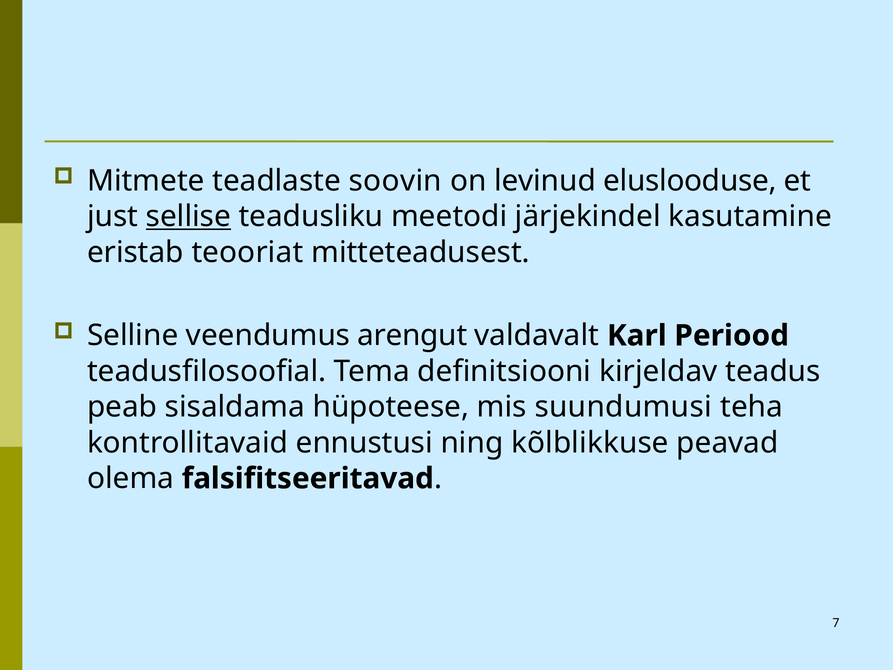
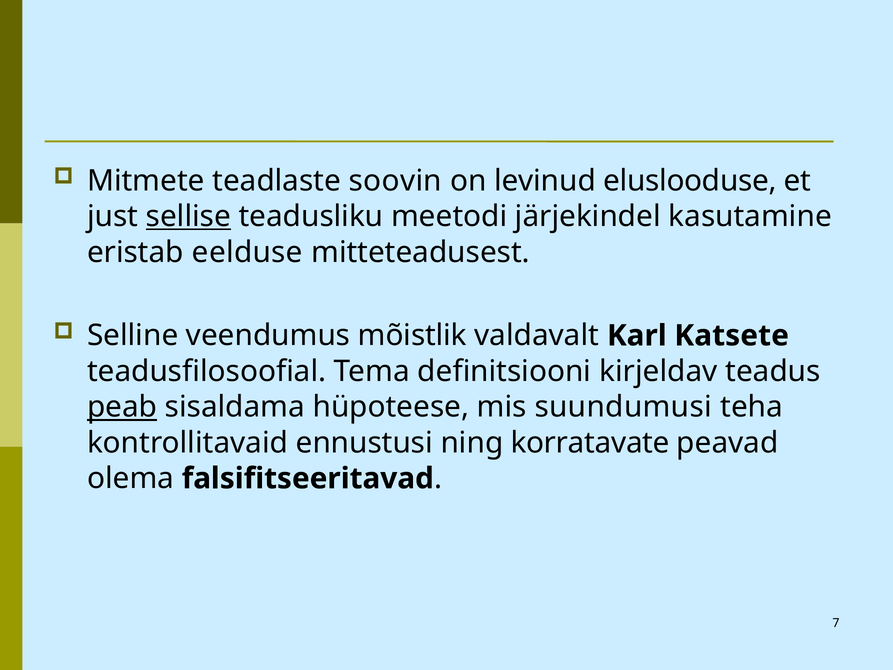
teooriat: teooriat -> eelduse (247, 252)
arengut: arengut -> mõistlik (412, 335)
Periood: Periood -> Katsete (732, 335)
peab underline: none -> present (122, 407)
kõlblikkuse: kõlblikkuse -> korratavate (590, 443)
